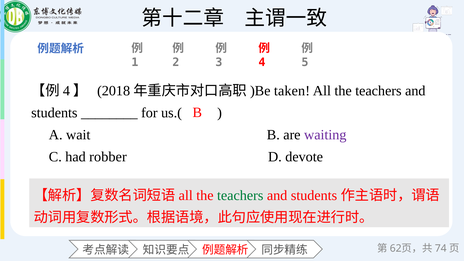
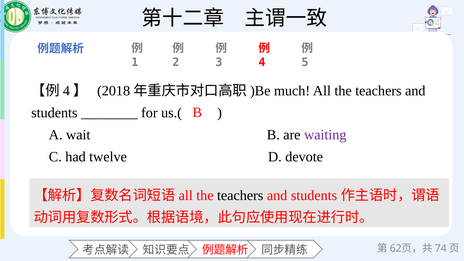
taken: taken -> much (292, 91)
robber: robber -> twelve (108, 157)
teachers colour: green -> black (240, 195)
